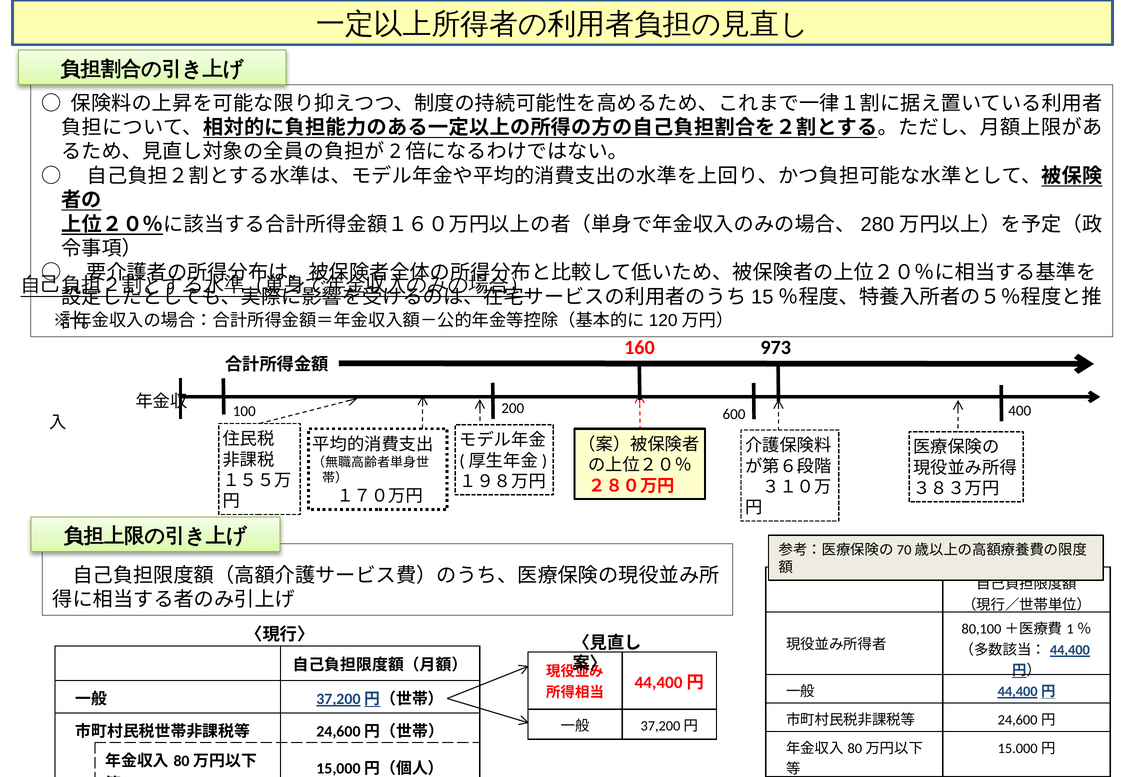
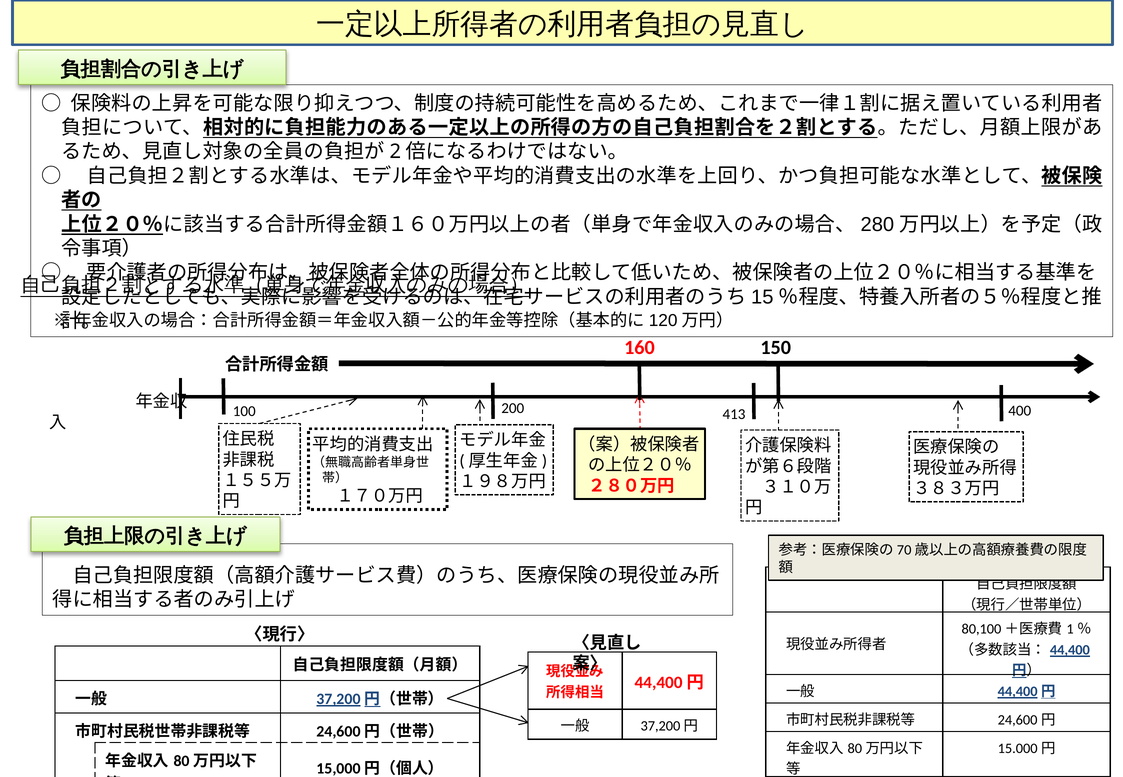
973: 973 -> 150 (776, 348)
600: 600 -> 413 (734, 414)
